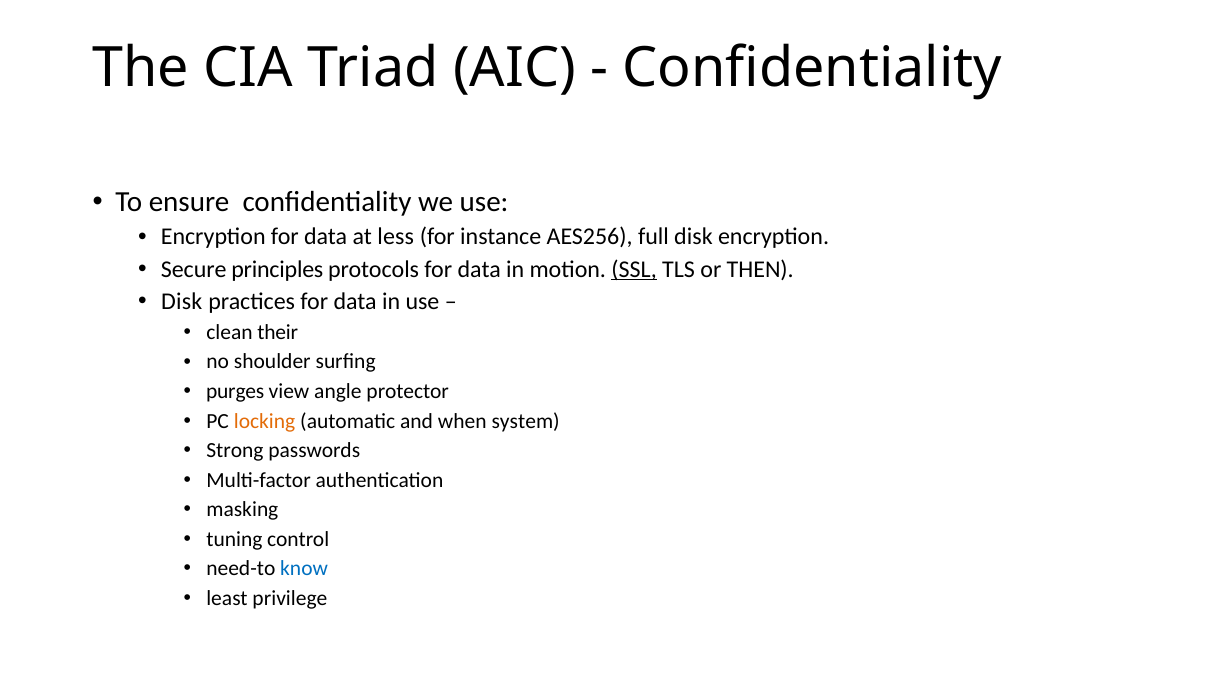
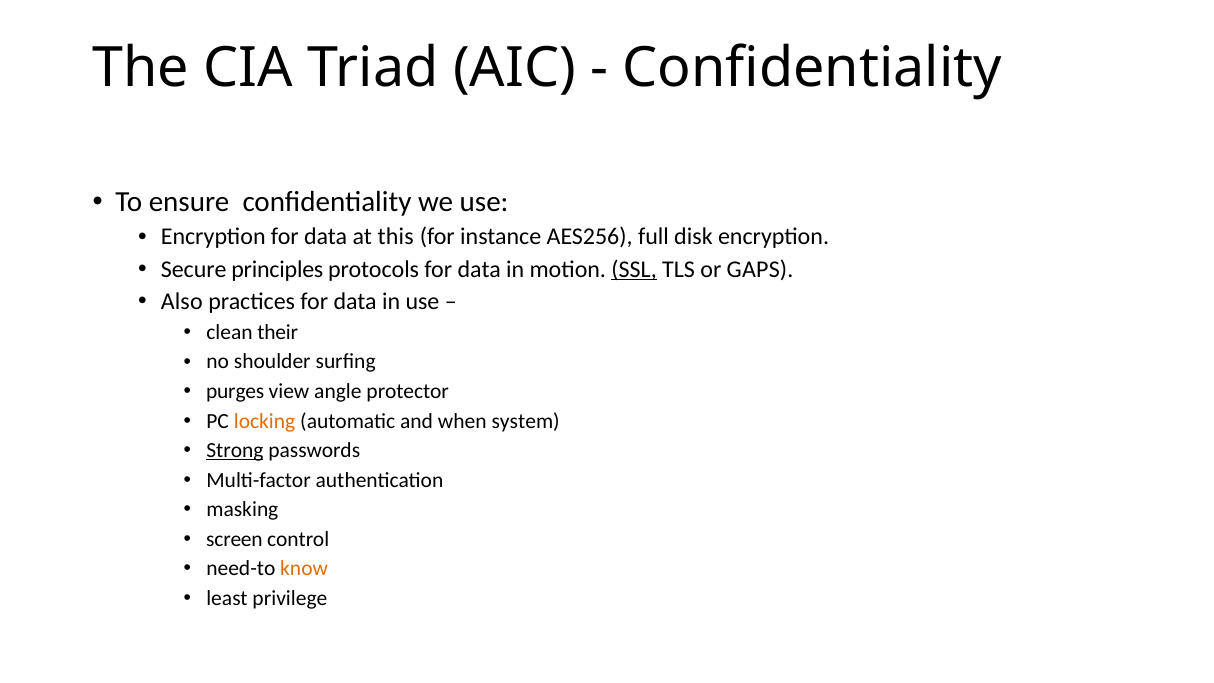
less: less -> this (396, 237)
THEN: THEN -> GAPS (760, 269)
Disk: Disk -> Also (182, 301)
Strong underline: none -> present (235, 450)
tuning: tuning -> screen (234, 539)
know colour: blue -> orange (304, 569)
